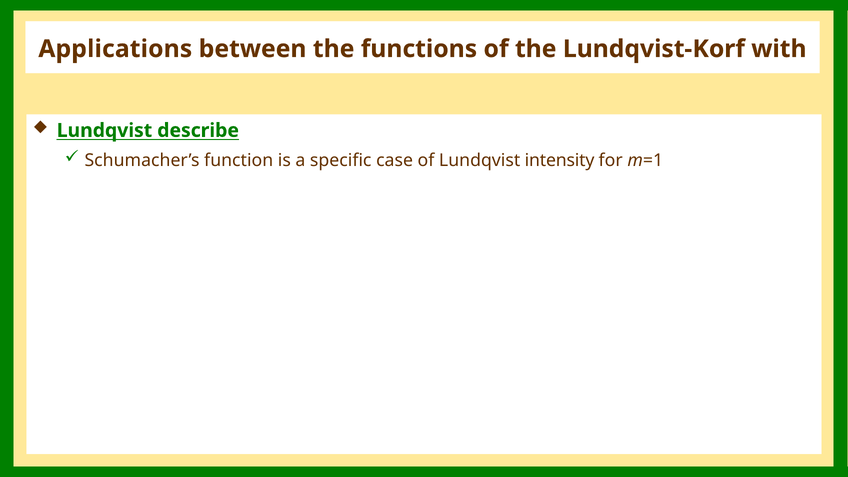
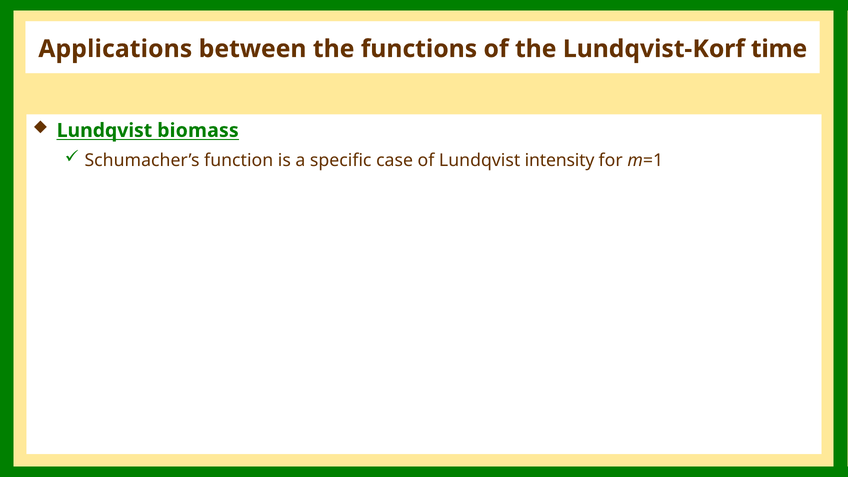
with: with -> time (779, 49)
describe: describe -> biomass (198, 130)
